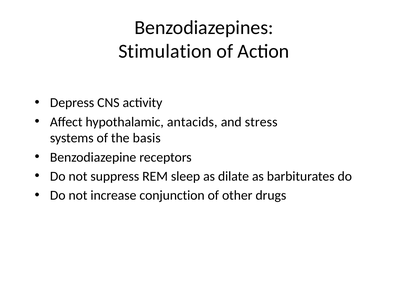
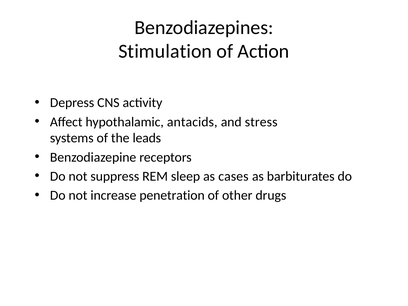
basis: basis -> leads (147, 138)
dilate: dilate -> cases (233, 176)
conjunction: conjunction -> penetration (172, 195)
